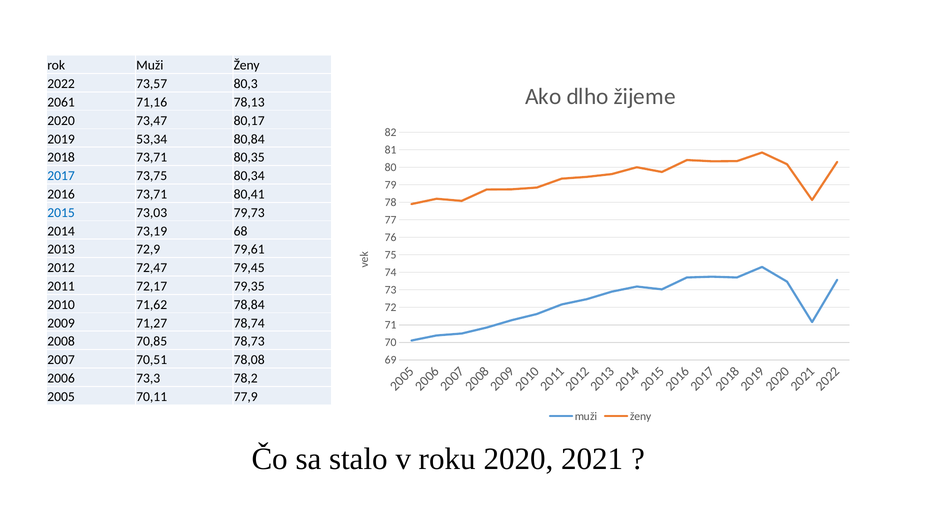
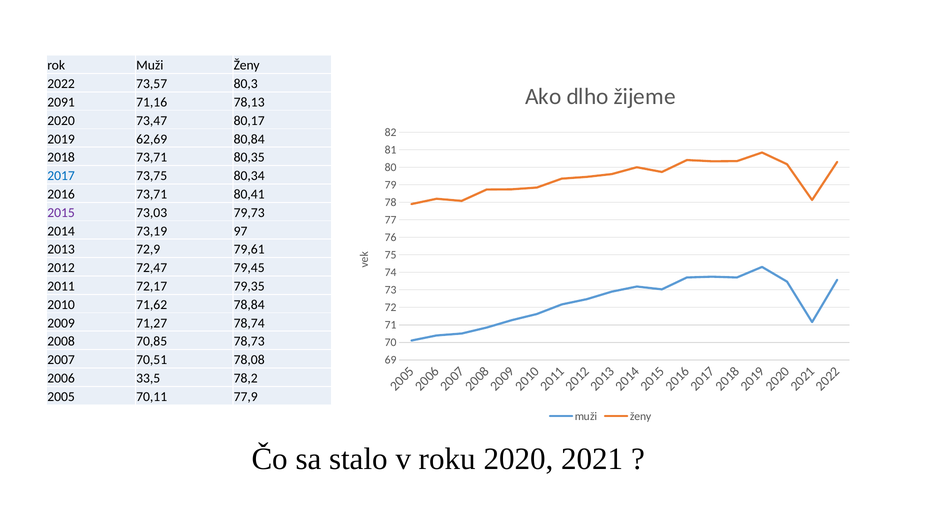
2061: 2061 -> 2091 (61, 102)
53,34: 53,34 -> 62,69 (152, 139)
2015 colour: blue -> purple (61, 213)
68: 68 -> 97 (241, 231)
73,3: 73,3 -> 33,5 (148, 378)
